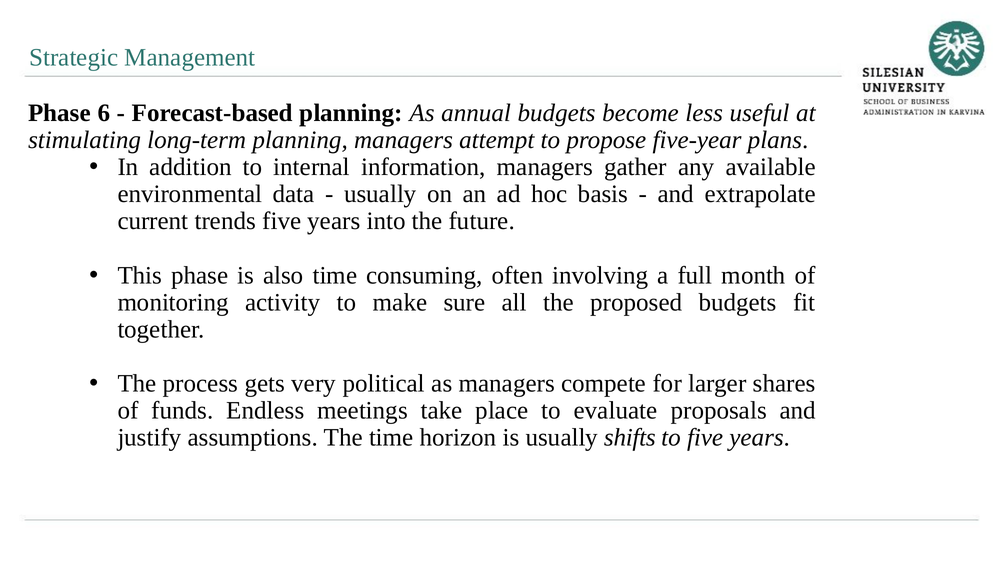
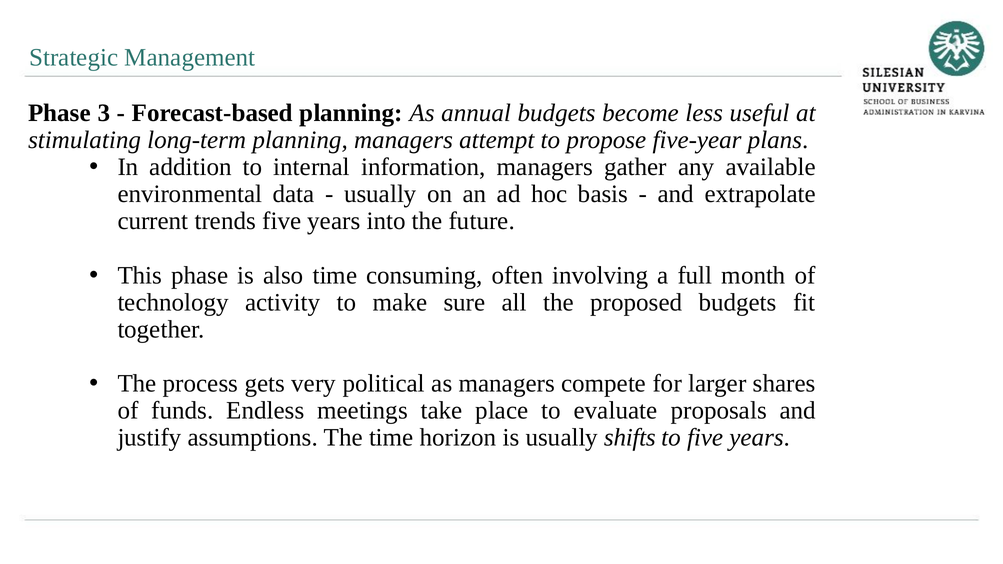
6: 6 -> 3 (104, 113)
monitoring: monitoring -> technology (173, 302)
